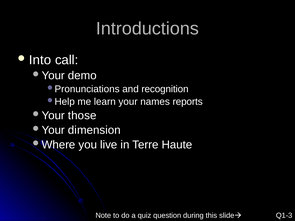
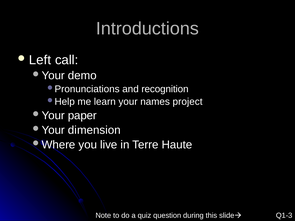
Into: Into -> Left (40, 60)
reports: reports -> project (188, 102)
those: those -> paper (82, 116)
